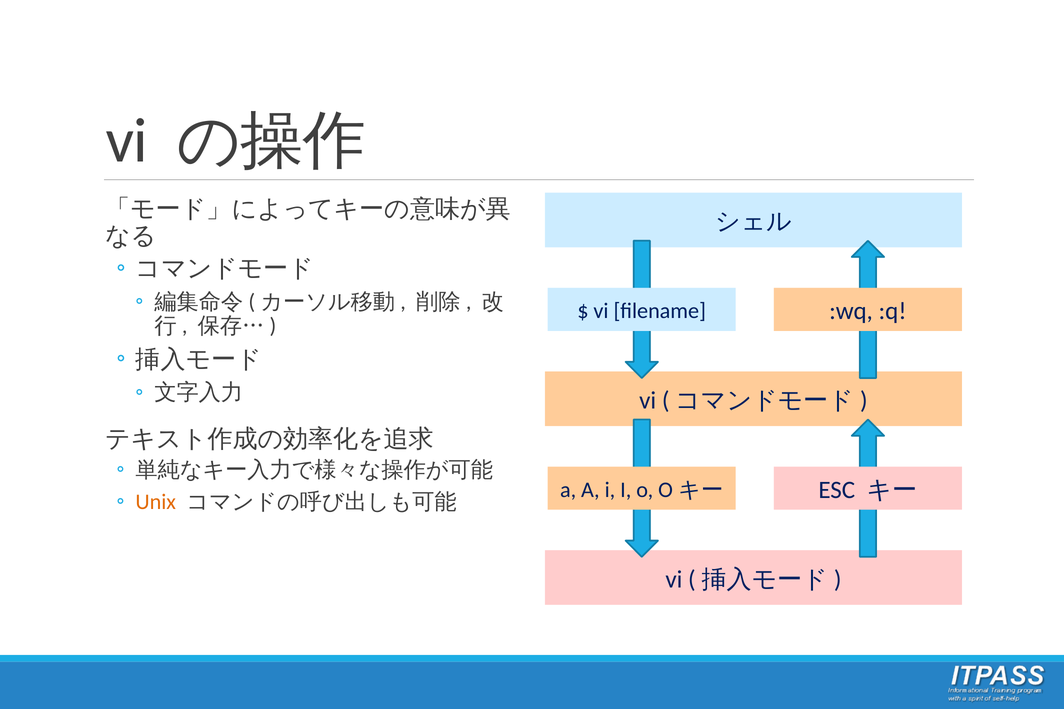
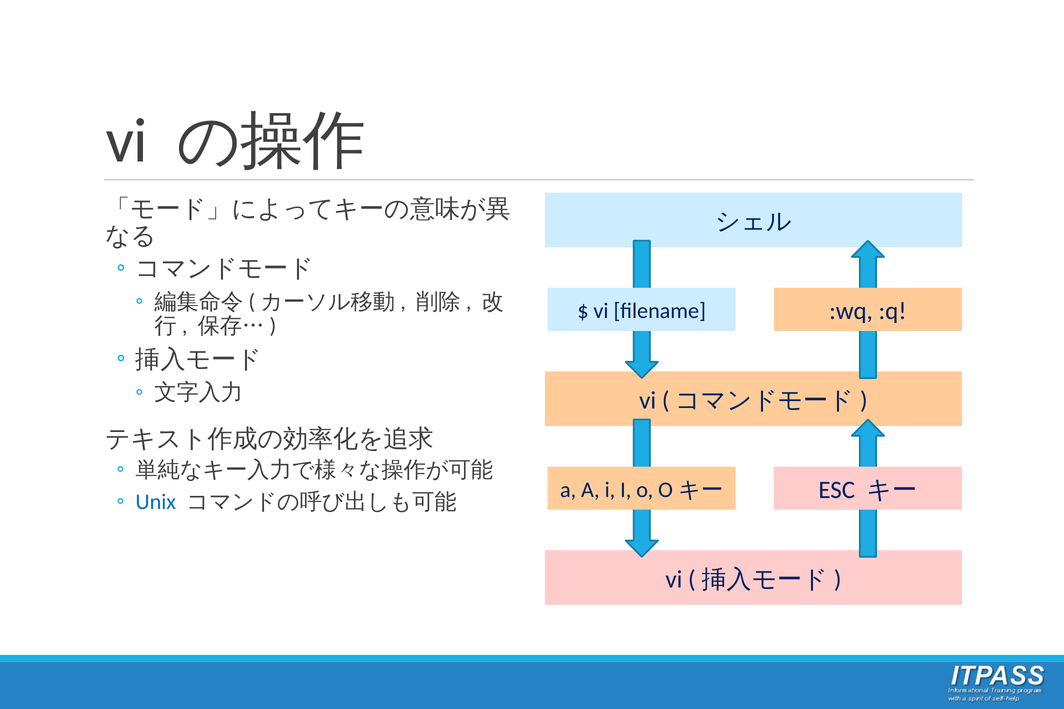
Unix colour: orange -> blue (156, 502)
